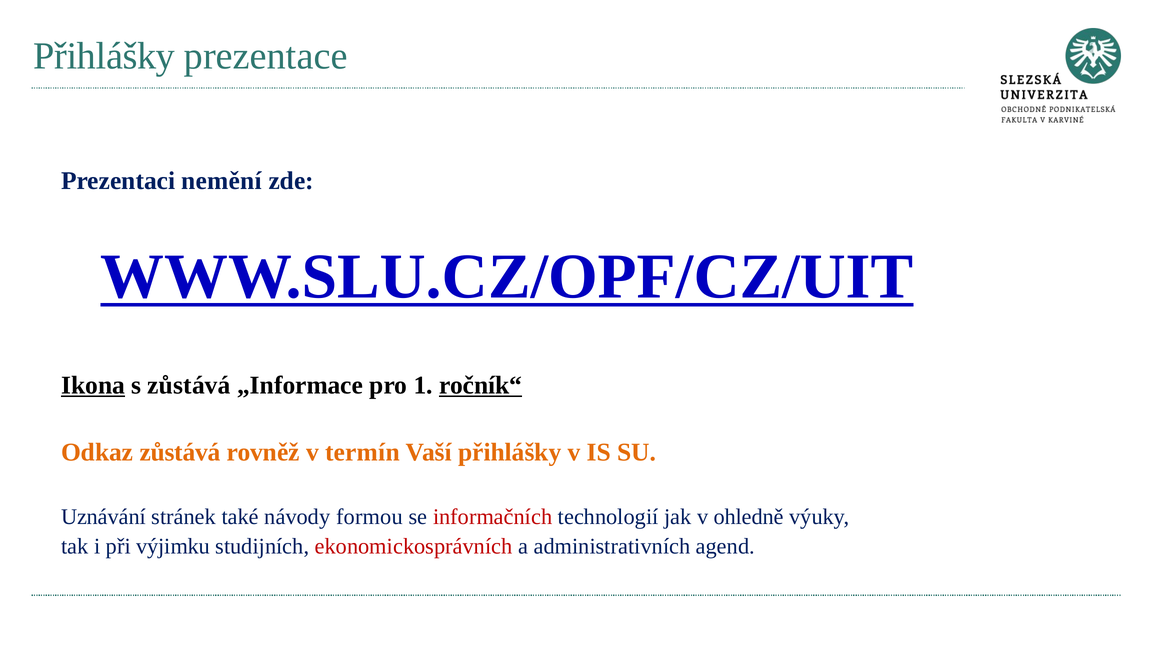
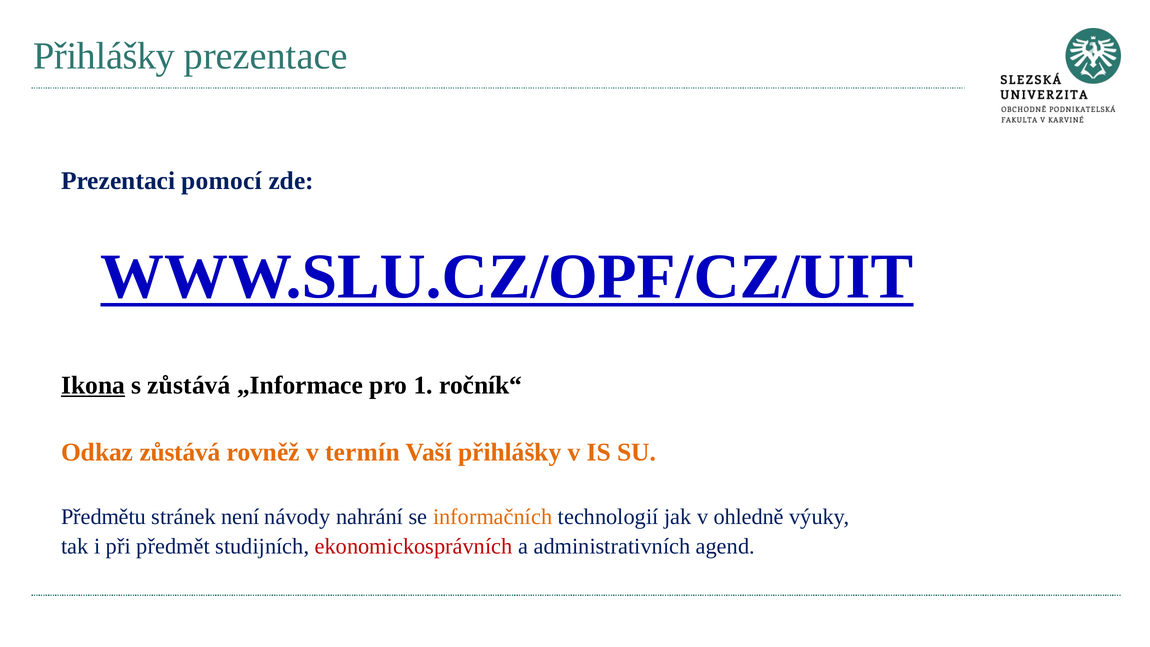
nemění: nemění -> pomocí (222, 181)
ročník“ underline: present -> none (481, 385)
Uznávání: Uznávání -> Předmětu (103, 517)
také: také -> není (240, 517)
formou: formou -> nahrání (370, 517)
informačních colour: red -> orange (493, 517)
výjimku: výjimku -> předmět (173, 546)
